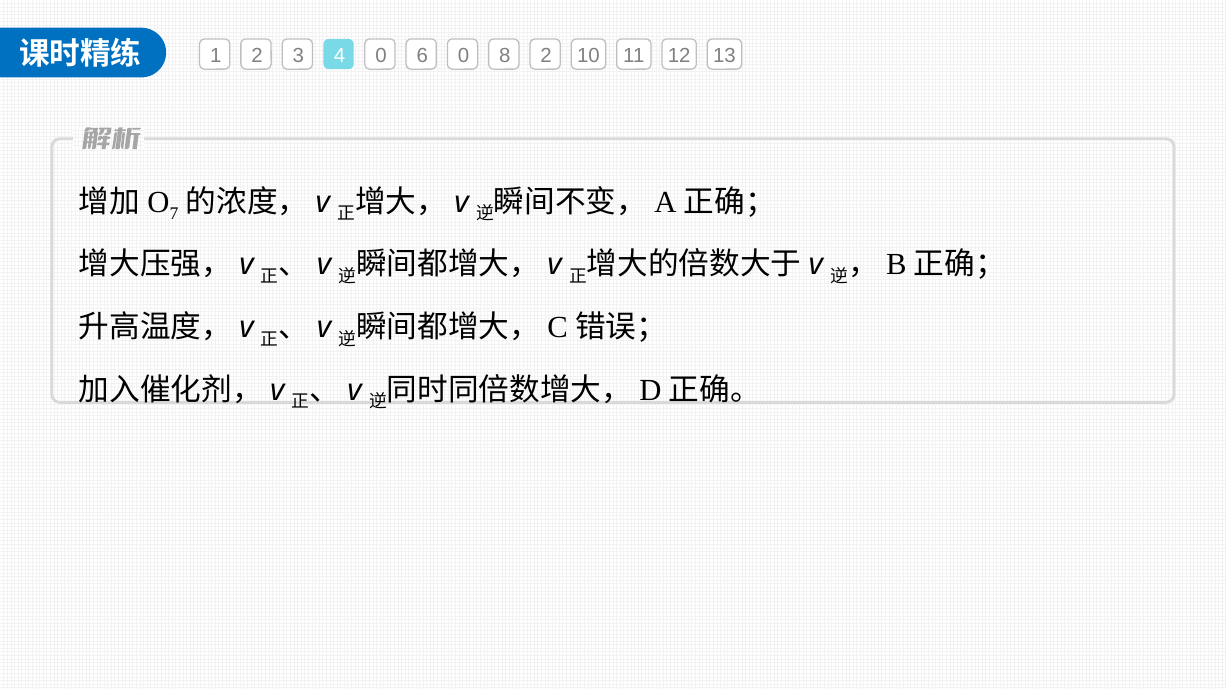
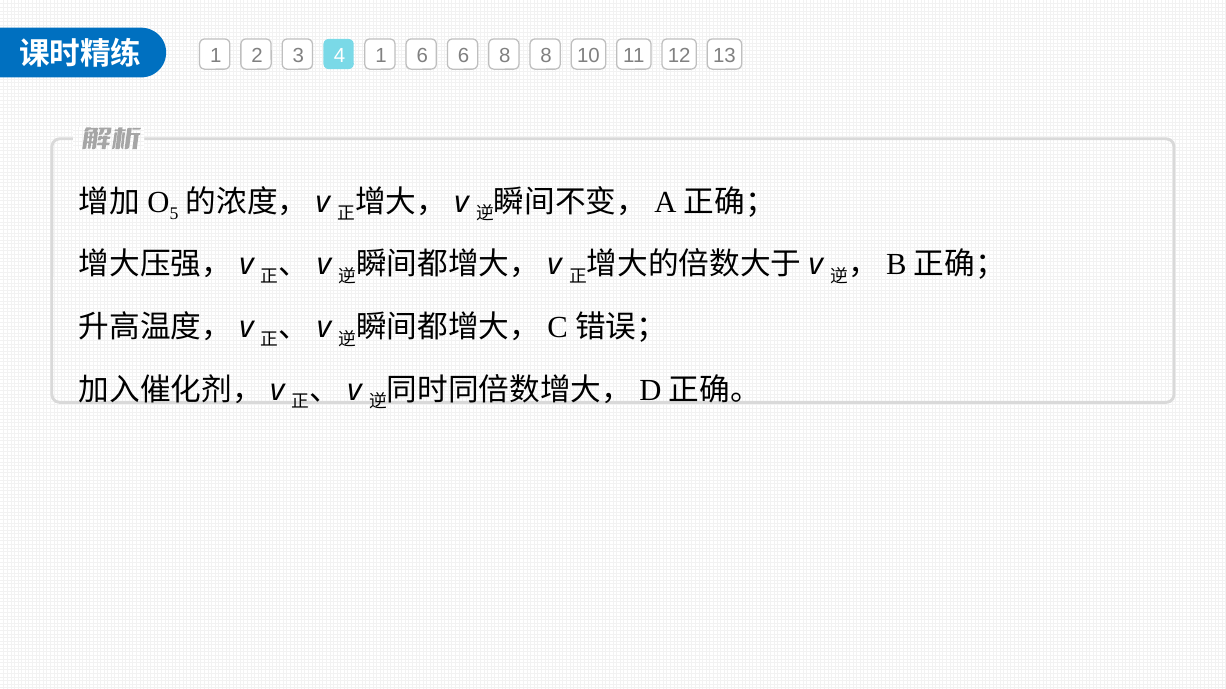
4 0: 0 -> 1 (381, 55)
6 0: 0 -> 6 (464, 55)
8 2: 2 -> 8 (546, 55)
7: 7 -> 5 (174, 214)
